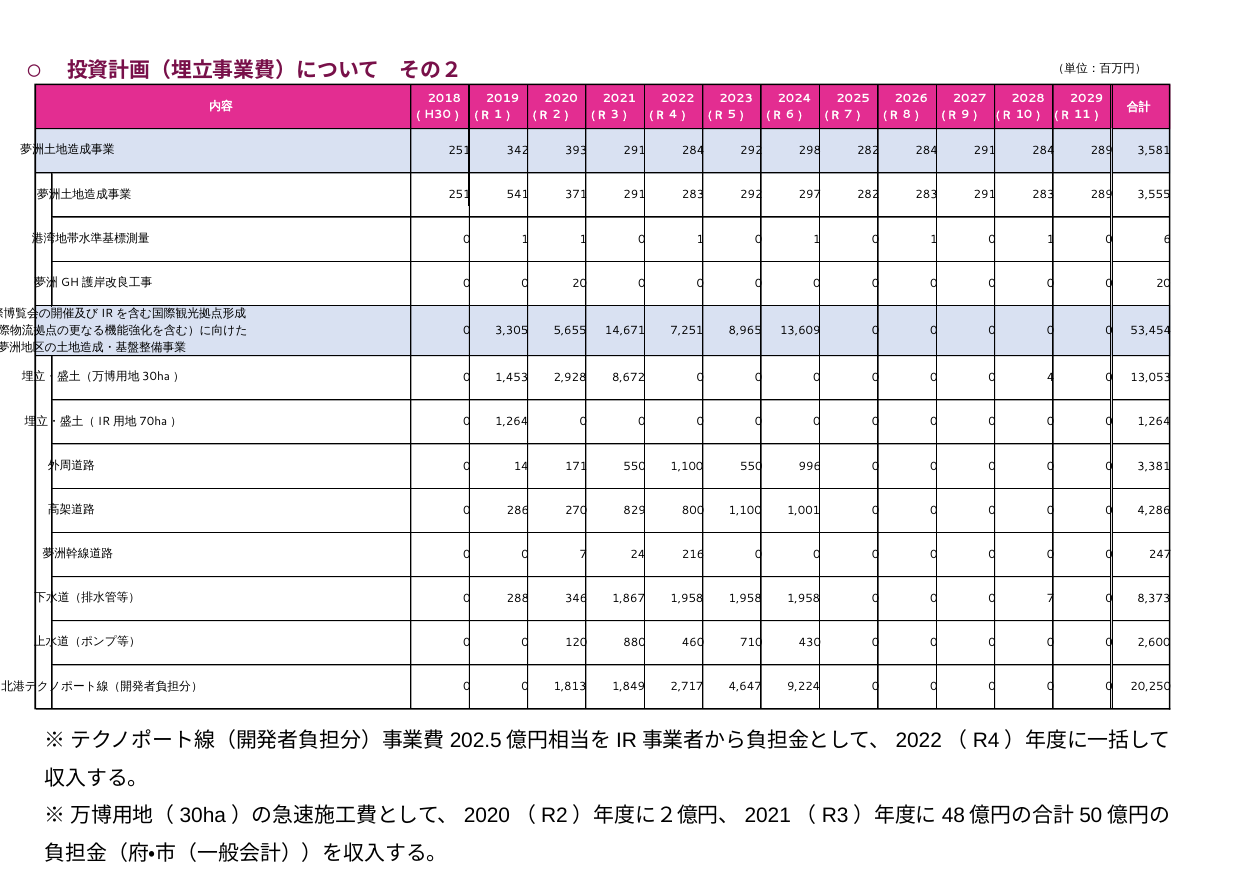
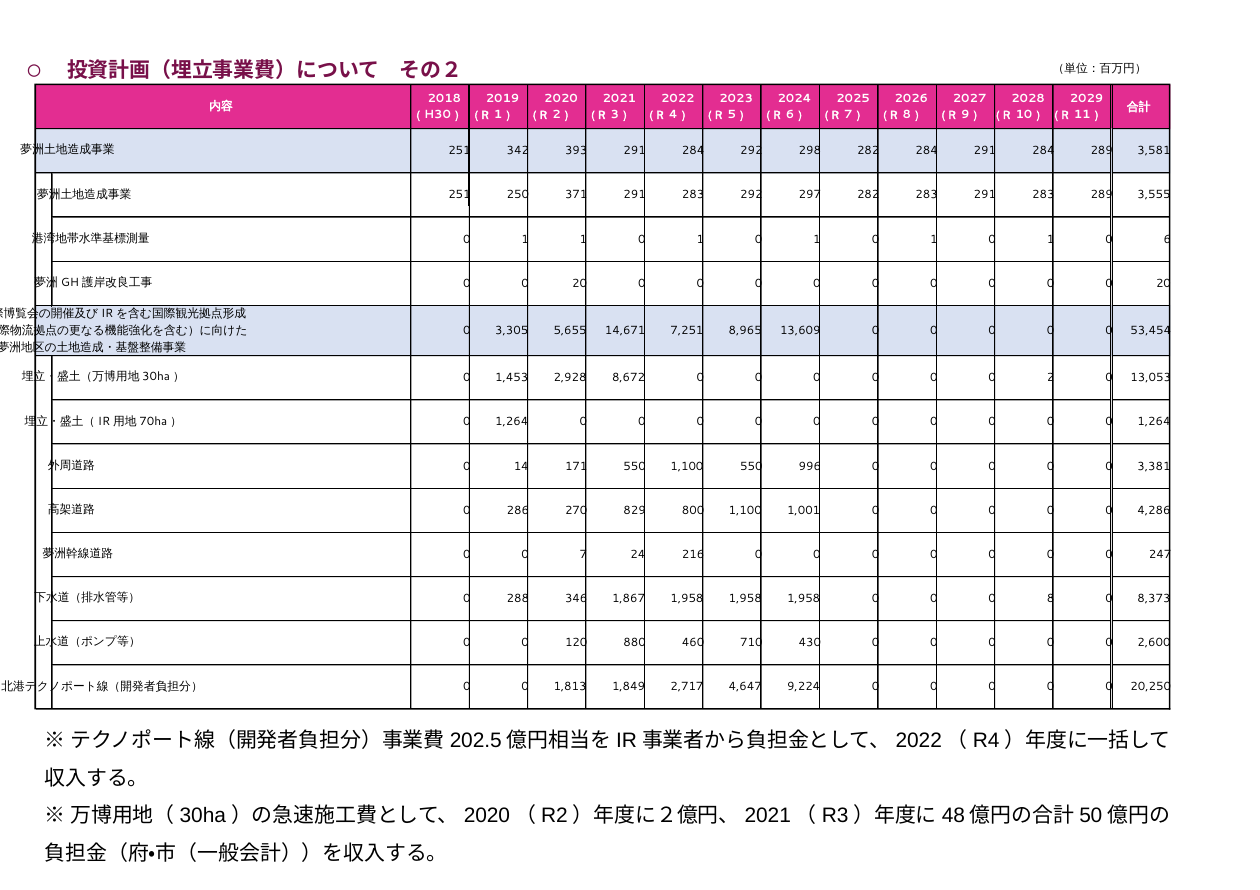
541: 541 -> 250 (518, 195)
4: 4 -> 2 (1051, 378)
7: 7 -> 8 (1051, 598)
